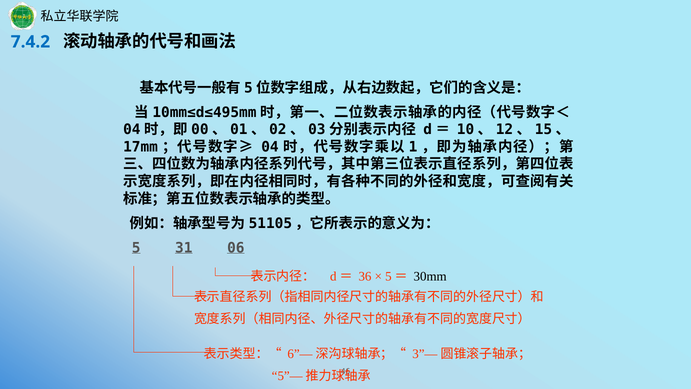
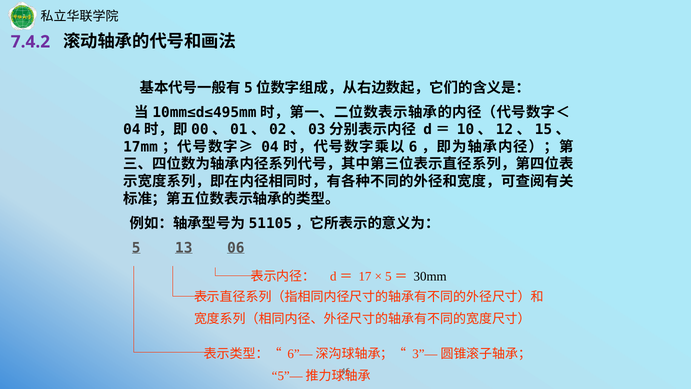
7.4.2 colour: blue -> purple (30, 42)
1: 1 -> 6 (413, 147)
31: 31 -> 13 (184, 248)
36: 36 -> 17 (365, 276)
